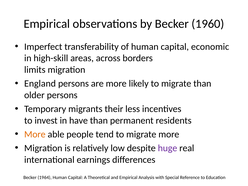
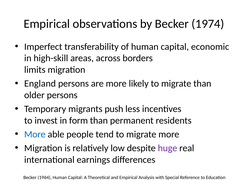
1960: 1960 -> 1974 (208, 24)
their: their -> push (114, 109)
have: have -> form (79, 121)
More colour: orange -> blue (35, 134)
